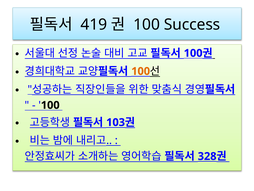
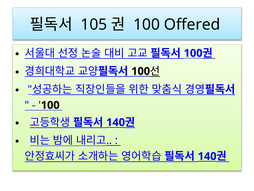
419: 419 -> 105 (94, 25)
Success: Success -> Offered (192, 25)
100 colour: orange -> black (141, 71)
103: 103 -> 140 (116, 122)
328: 328 -> 140 (207, 156)
